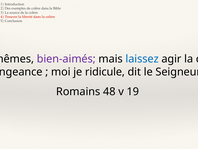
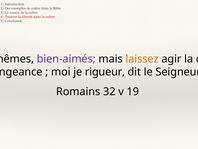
laissez colour: blue -> orange (142, 59)
ridicule: ridicule -> rigueur (105, 72)
48: 48 -> 32 (109, 91)
